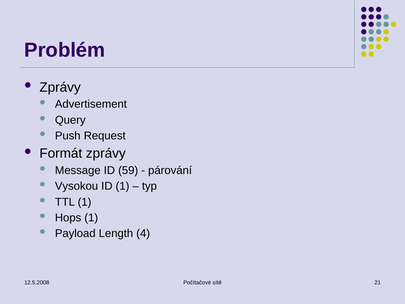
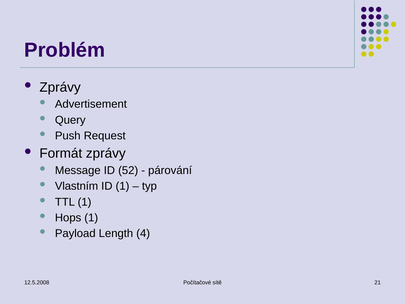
59: 59 -> 52 (128, 170)
Vysokou: Vysokou -> Vlastním (77, 186)
